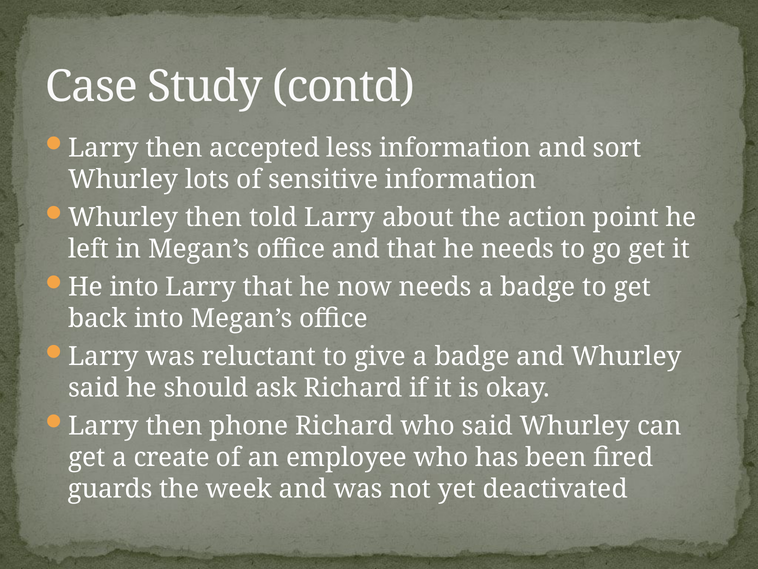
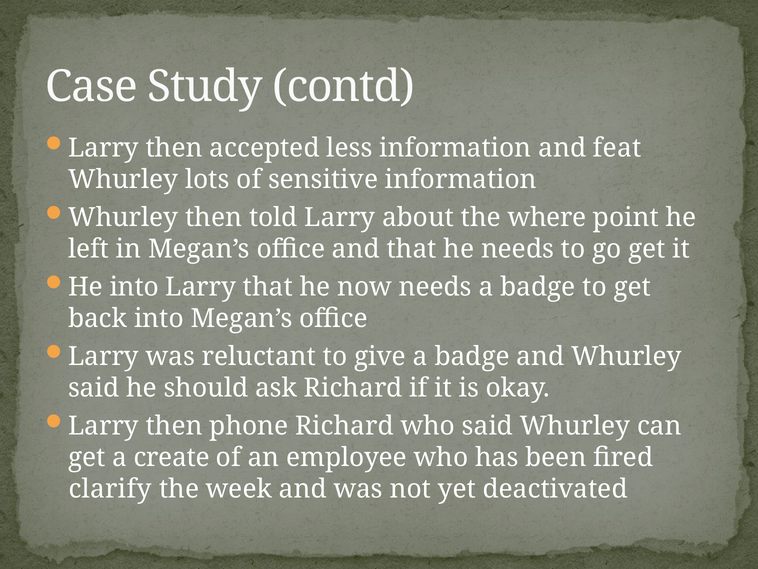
sort: sort -> feat (617, 148)
action: action -> where (547, 217)
guards: guards -> clarify (110, 489)
